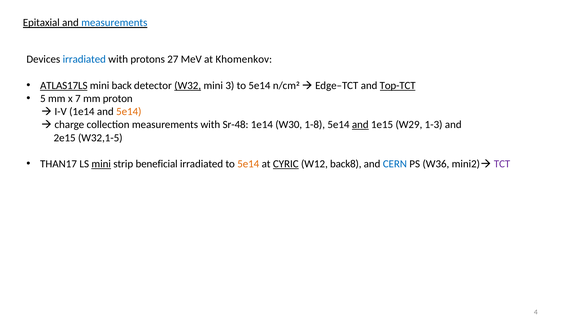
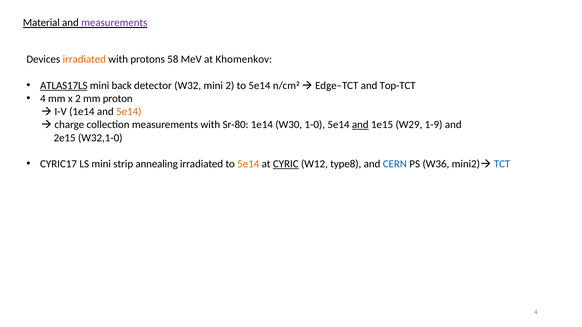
Epitaxial: Epitaxial -> Material (41, 23)
measurements colour: blue -> purple (114, 23)
irradiated colour: blue -> orange (84, 59)
27: 27 -> 58 (173, 59)
W32 underline: present -> none (188, 86)
mini 3: 3 -> 2 (230, 86)
Top-TCT underline: present -> none (398, 86)
5: 5 -> 4 (43, 99)
x 7: 7 -> 2 (78, 99)
Sr-48: Sr-48 -> Sr-80 (236, 125)
1-8: 1-8 -> 1-0 (315, 125)
1-3: 1-3 -> 1-9 (434, 125)
W32,1-5: W32,1-5 -> W32,1-0 (100, 138)
THAN17: THAN17 -> CYRIC17 (59, 164)
mini underline: present -> none (101, 164)
beneficial: beneficial -> annealing (157, 164)
back8: back8 -> type8 (346, 164)
TCT colour: purple -> blue (502, 164)
